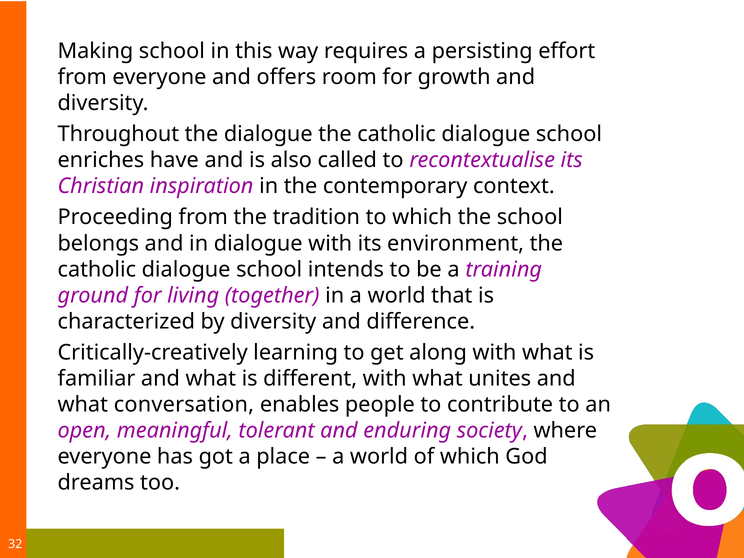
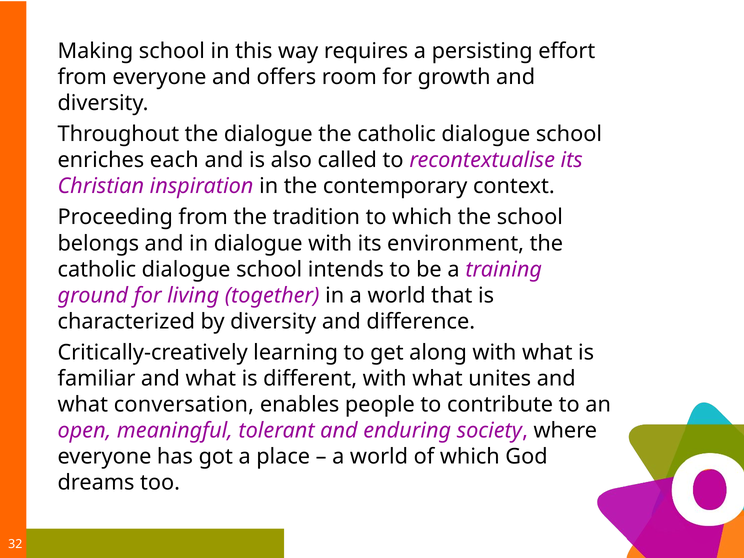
have: have -> each (174, 160)
